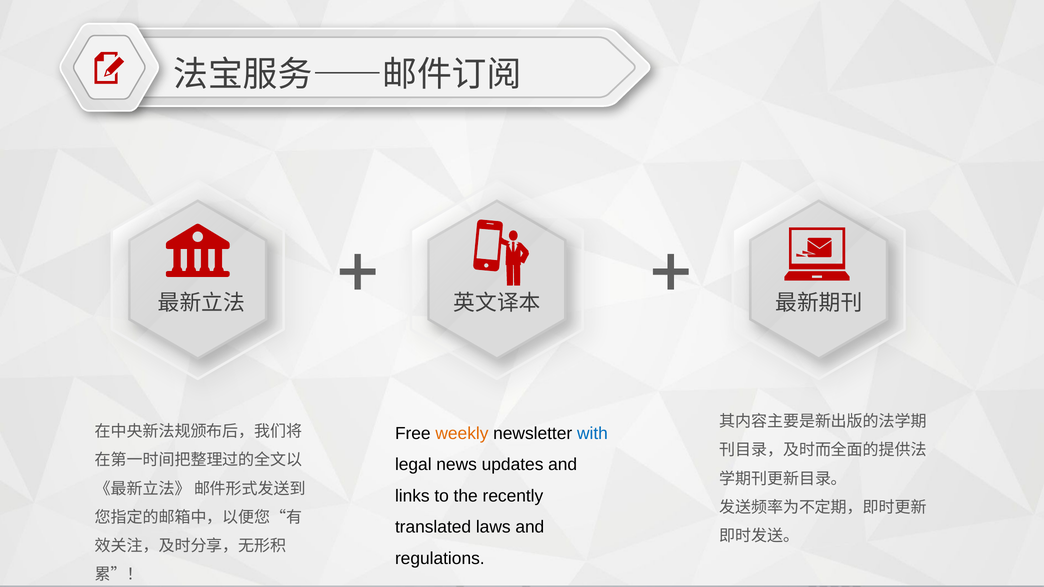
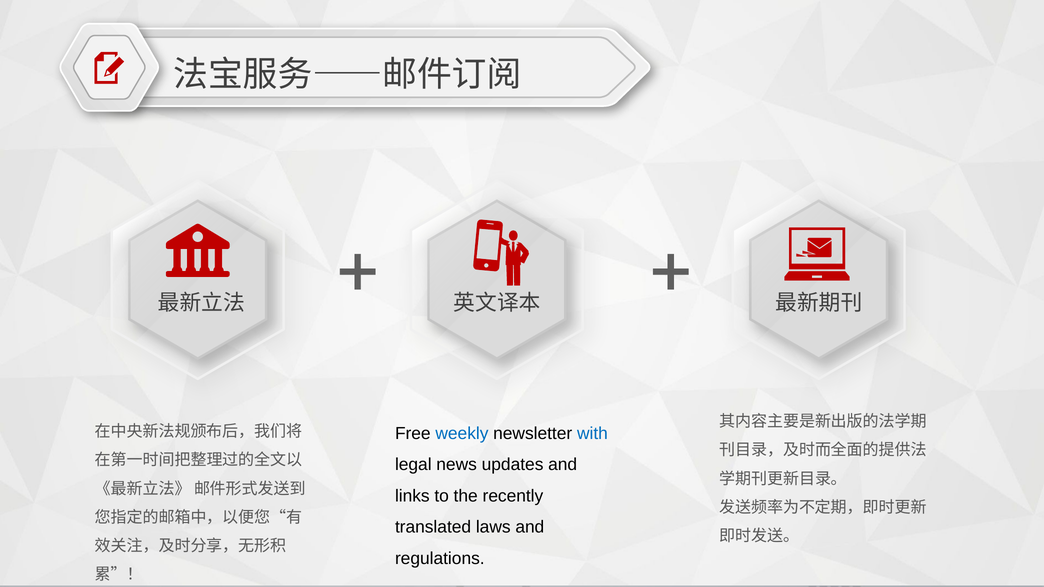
weekly colour: orange -> blue (462, 433)
